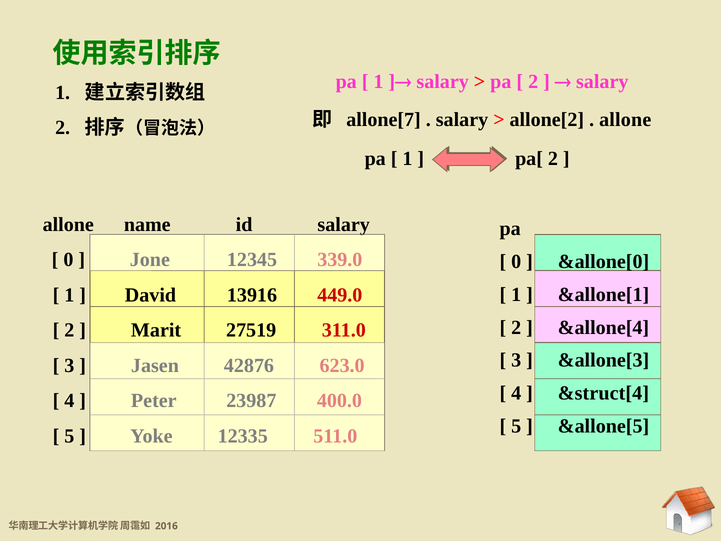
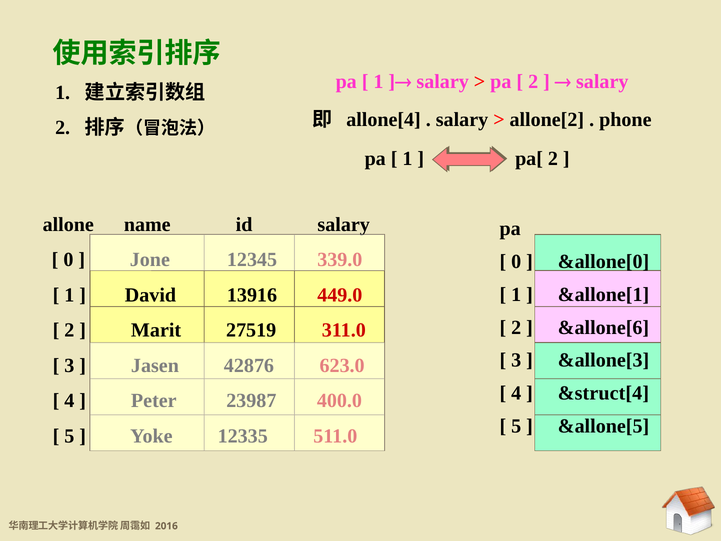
allone[7: allone[7 -> allone[4 (384, 119)
allone: allone -> phone (625, 119)
&allone[4: &allone[4 -> &allone[6 (604, 327)
